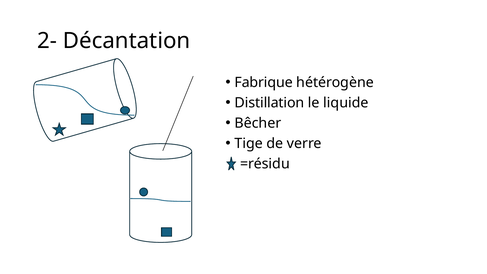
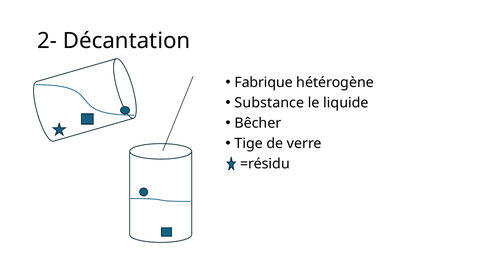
Distillation: Distillation -> Substance (269, 103)
